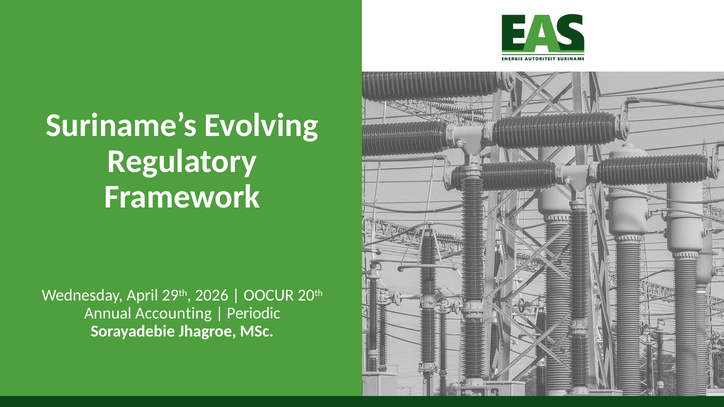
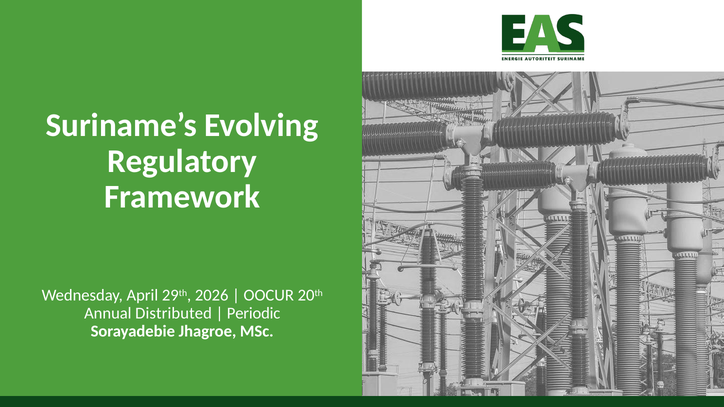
Accounting: Accounting -> Distributed (174, 314)
